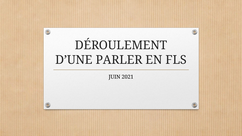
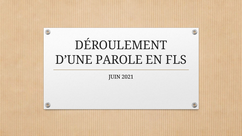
PARLER: PARLER -> PAROLE (119, 60)
